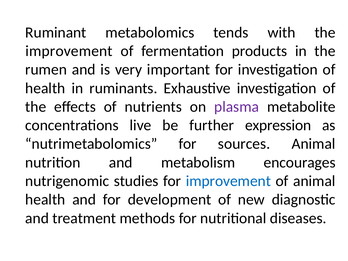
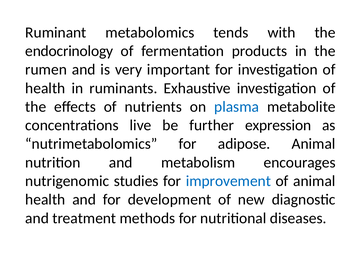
improvement: improvement -> endocrinology (69, 51)
plasma colour: purple -> blue (237, 107)
sources: sources -> adipose (244, 144)
